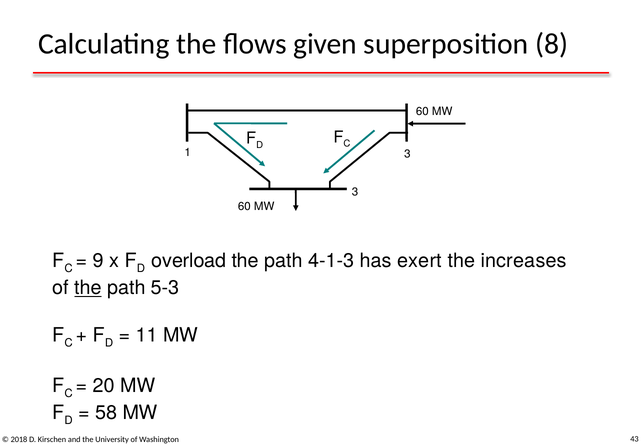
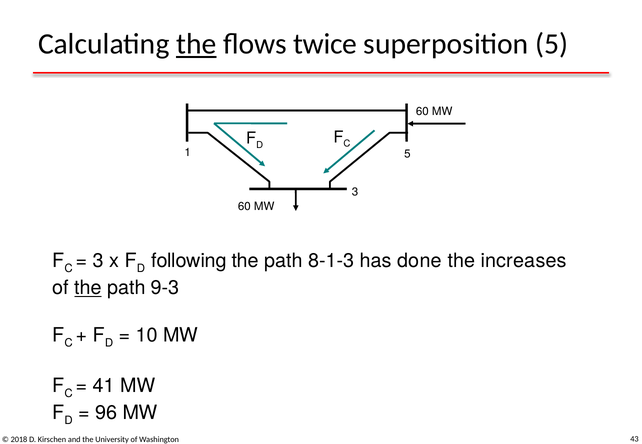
the underline: none -> present (196, 44)
given: given -> twice (325, 44)
superposition 8: 8 -> 5 (552, 44)
1 3: 3 -> 5 (407, 154)
9: 9 -> 3 (98, 261)
overload: overload -> following (189, 261)
4-1-3: 4-1-3 -> 8-1-3 (331, 261)
exert: exert -> done (420, 261)
5-3: 5-3 -> 9-3 (165, 288)
11: 11 -> 10 (147, 336)
20: 20 -> 41 (104, 386)
58: 58 -> 96 (106, 413)
